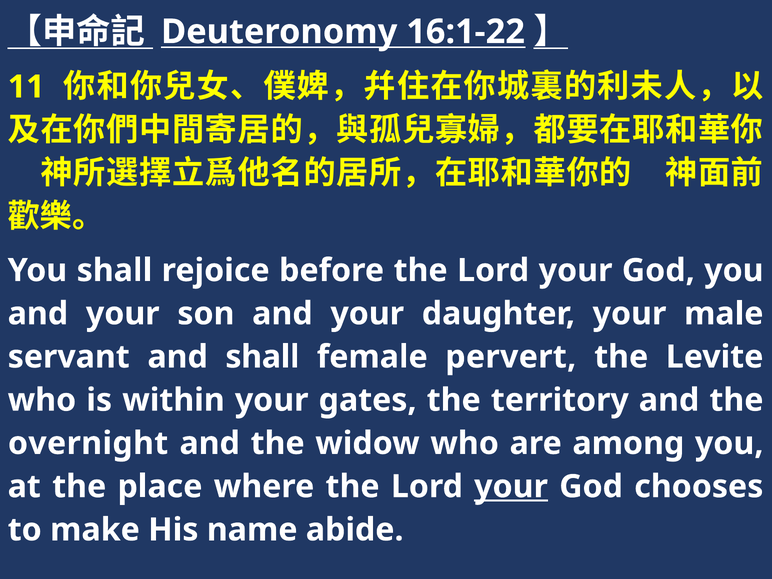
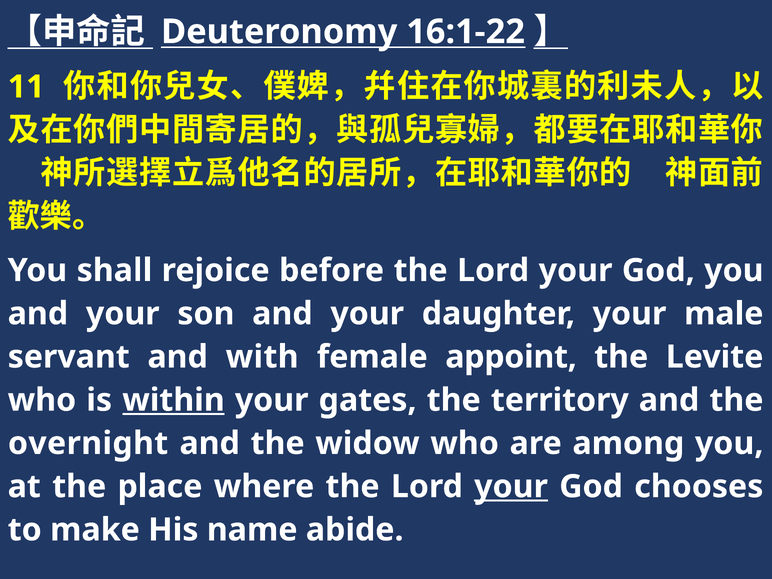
and shall: shall -> with (262, 357)
pervert: pervert -> appoint (511, 357)
within underline: none -> present (173, 400)
